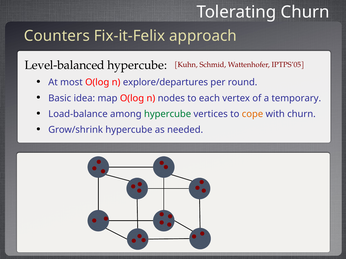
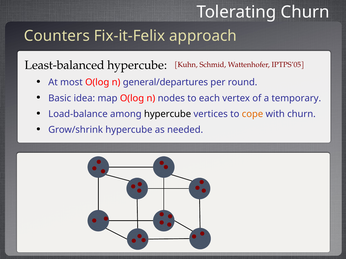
Level-balanced: Level-balanced -> Least-balanced (65, 65)
explore/departures: explore/departures -> general/departures (165, 82)
hypercube colour: green -> black (168, 114)
